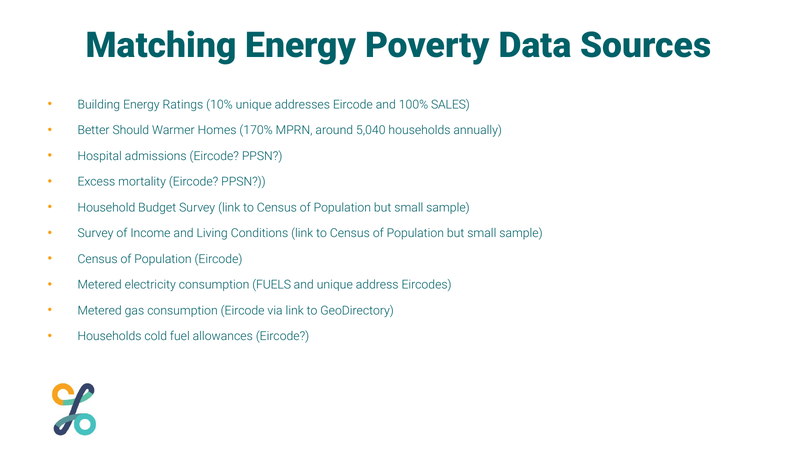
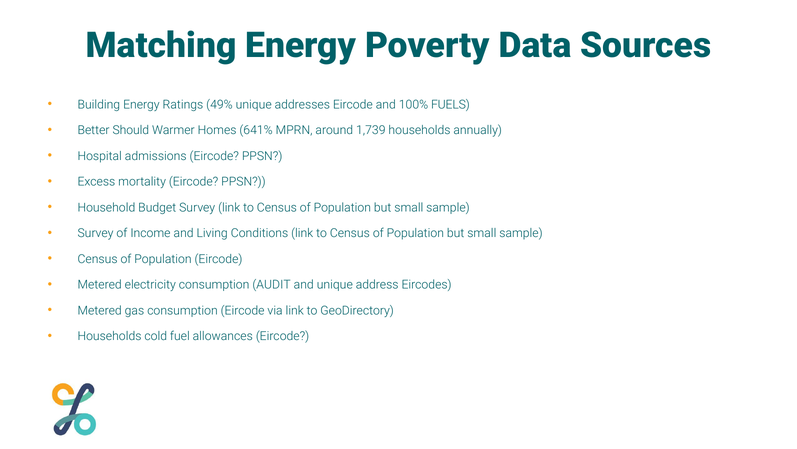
10%: 10% -> 49% (219, 104)
SALES: SALES -> FUELS (450, 104)
170%: 170% -> 641% (256, 130)
5,040: 5,040 -> 1,739 (371, 130)
FUELS: FUELS -> AUDIT (272, 284)
